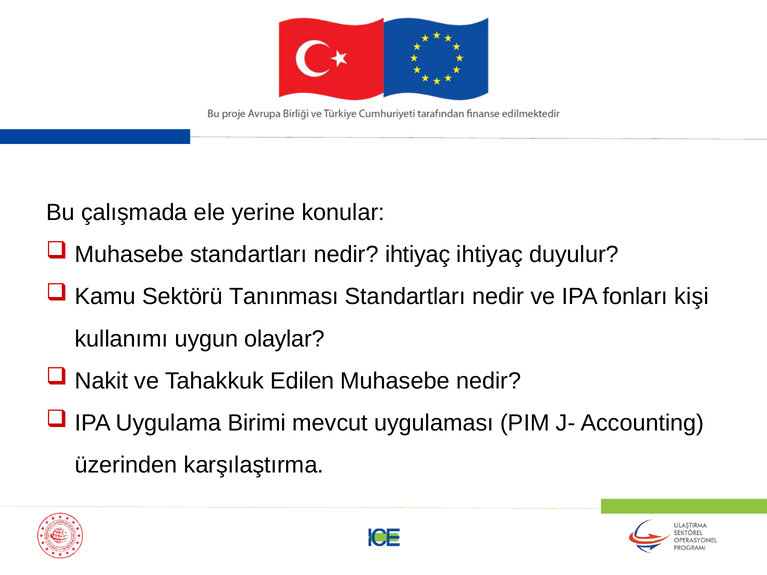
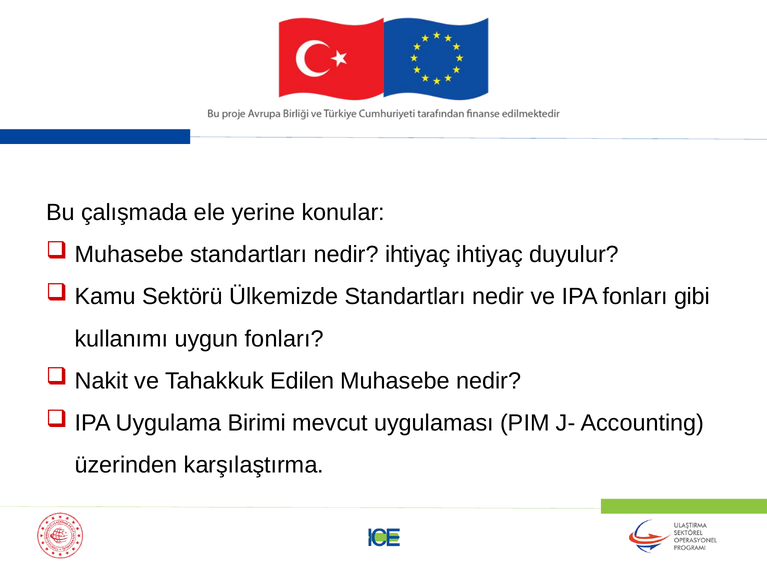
Tanınması: Tanınması -> Ülkemizde (284, 297)
kişi: kişi -> gibi (692, 297)
uygun olaylar: olaylar -> fonları (284, 339)
